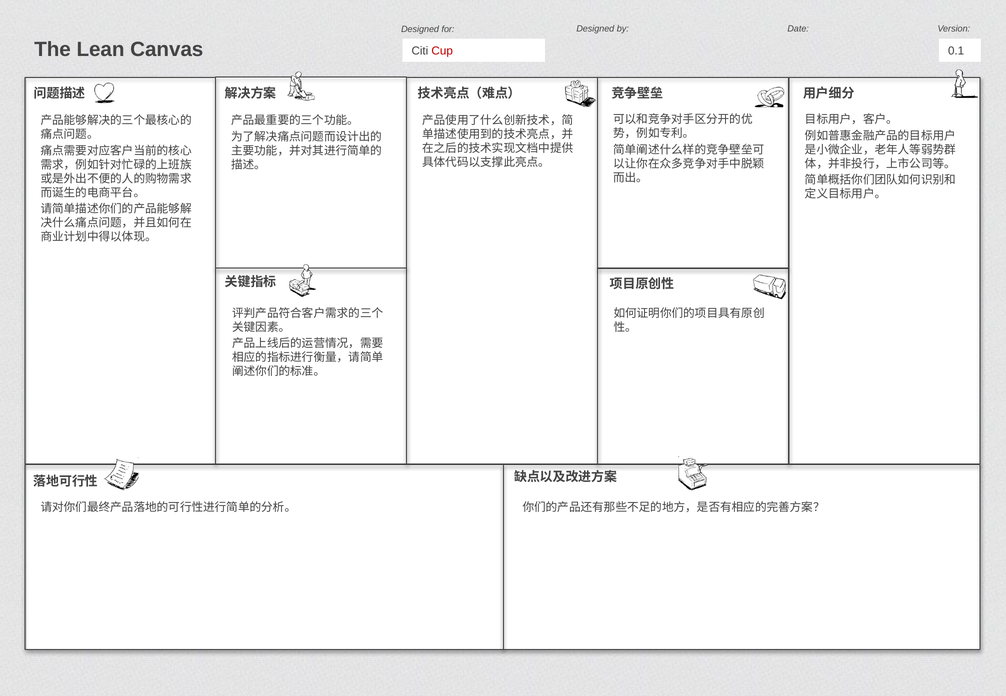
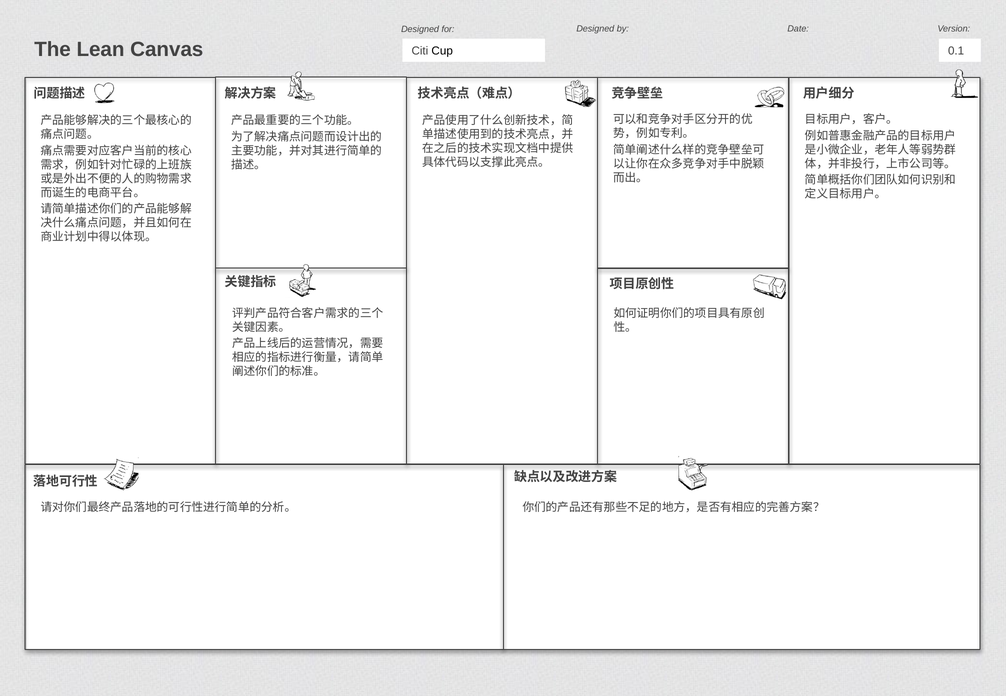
Cup colour: red -> black (442, 51)
